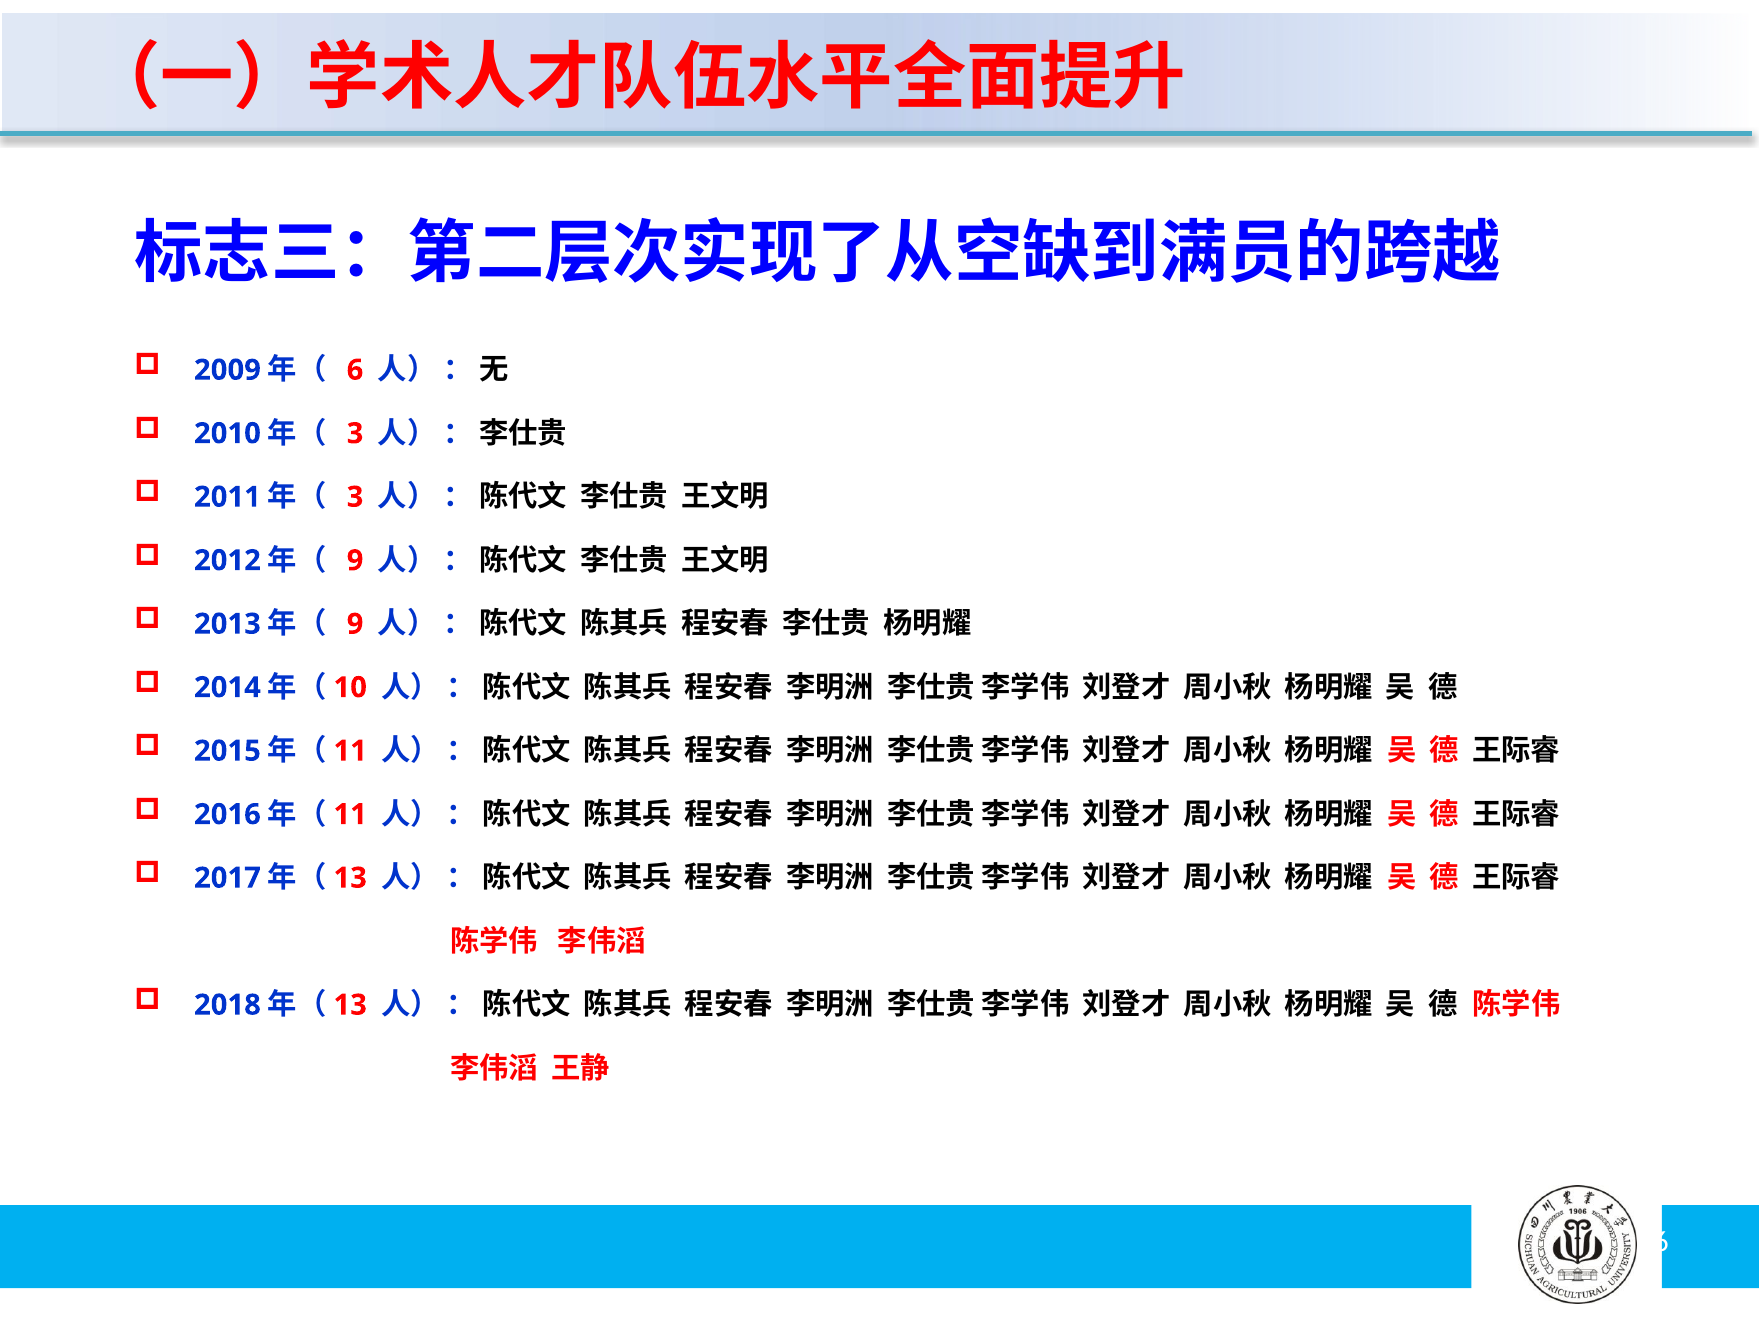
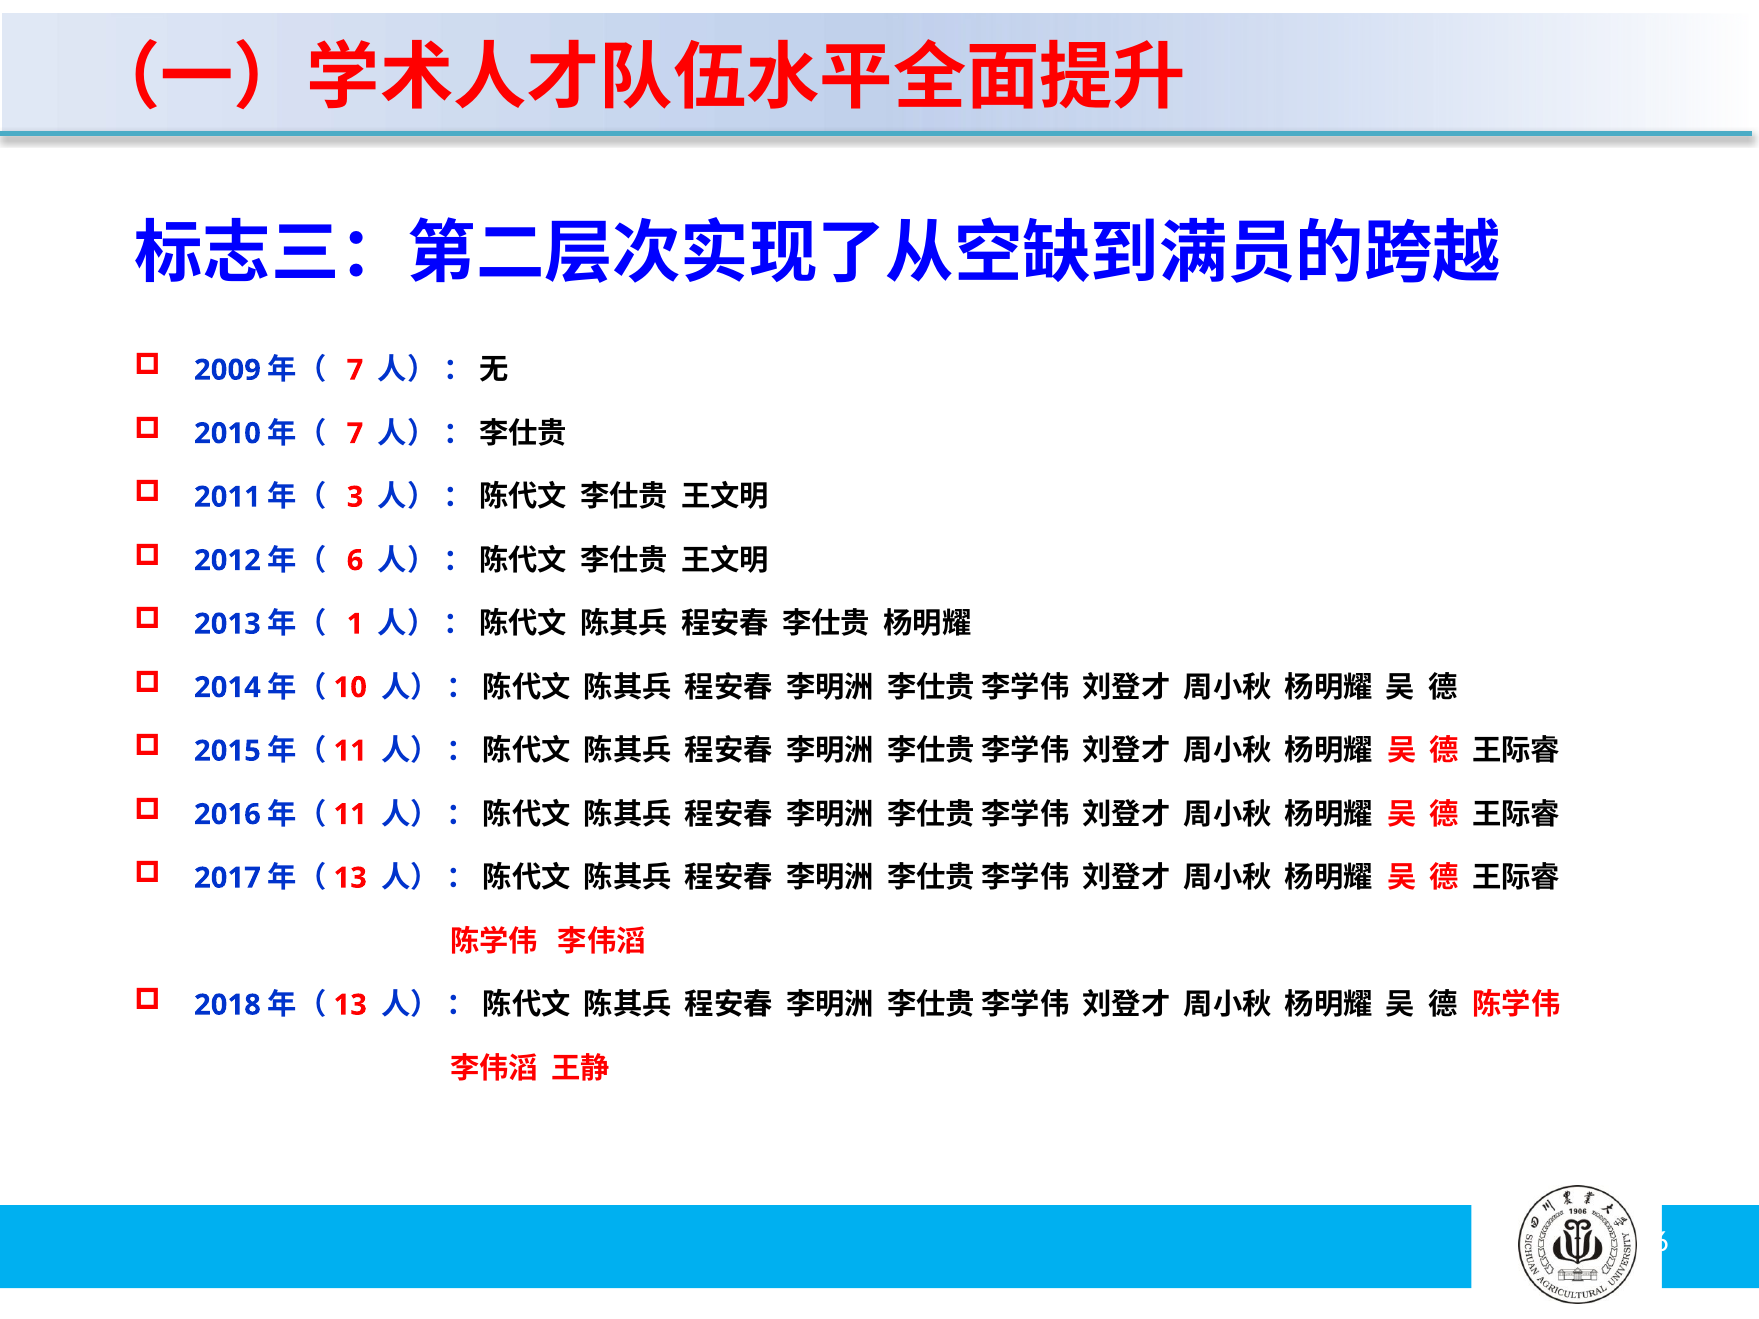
6: 6 -> 7 (355, 370)
3: 3 -> 7 (355, 434)
9: 9 -> 6 (355, 561)
9: 9 -> 1 (355, 624)
